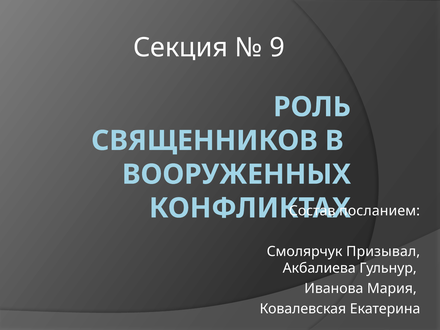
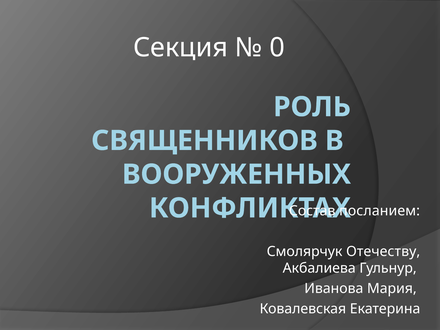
9: 9 -> 0 (277, 48)
Призывал: Призывал -> Отечеству (383, 251)
